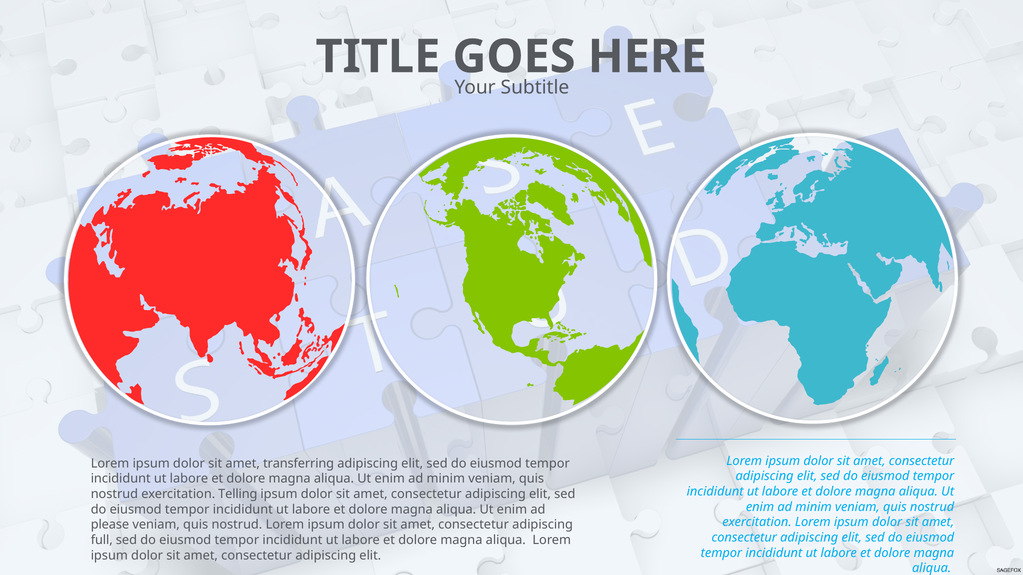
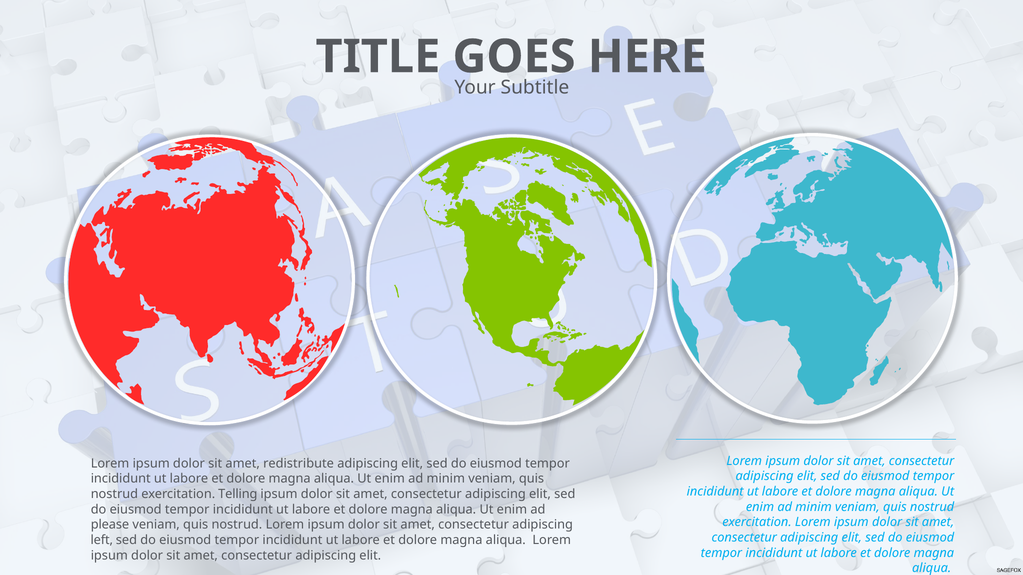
transferring: transferring -> redistribute (299, 464)
full: full -> left (102, 540)
